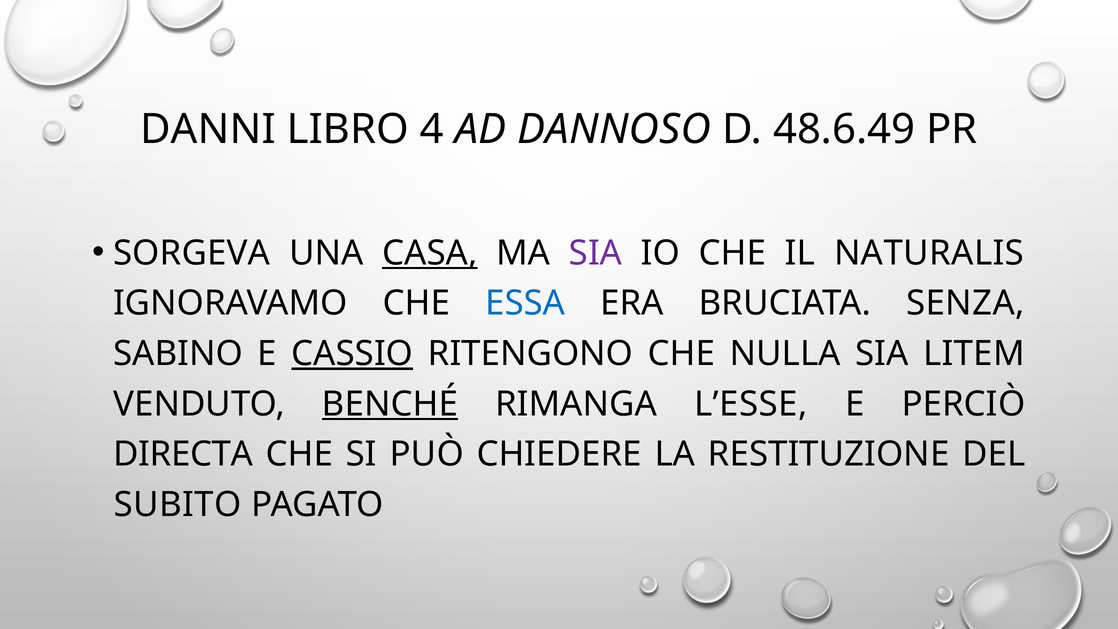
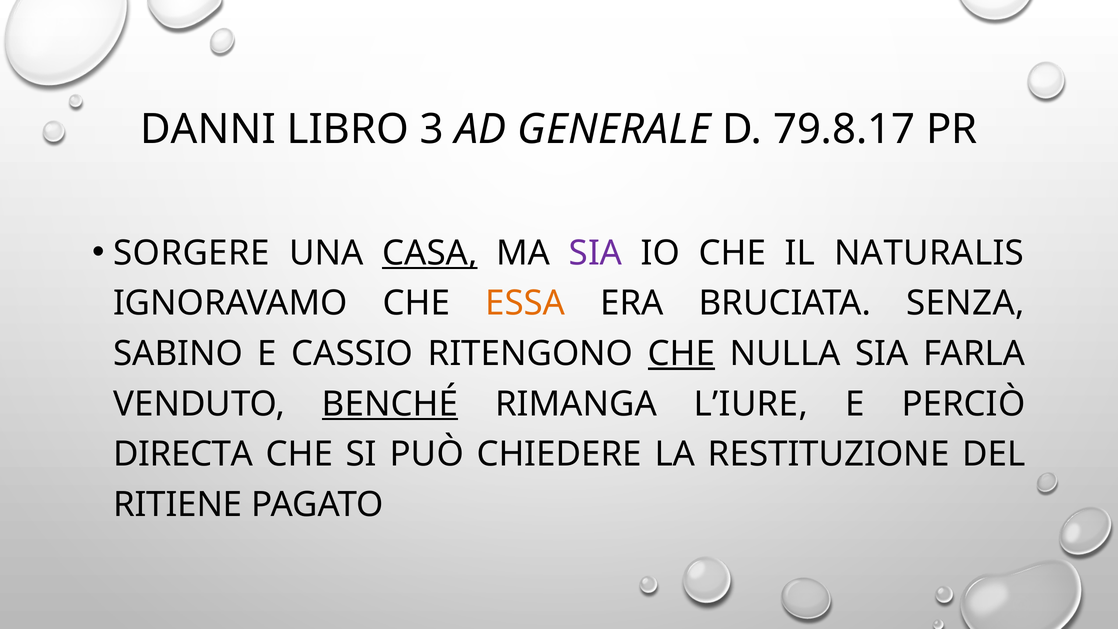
4: 4 -> 3 (432, 130)
DANNOSO: DANNOSO -> GENERALE (614, 130)
48.6.49: 48.6.49 -> 79.8.17 (844, 130)
SORGEVA: SORGEVA -> SORGERE (192, 253)
ESSA colour: blue -> orange (525, 303)
CASSIO underline: present -> none (352, 354)
CHE underline: none -> present (681, 354)
LITEM: LITEM -> FARLA (974, 354)
L’ESSE: L’ESSE -> L’IURE (751, 404)
SUBITO: SUBITO -> RITIENE (178, 505)
